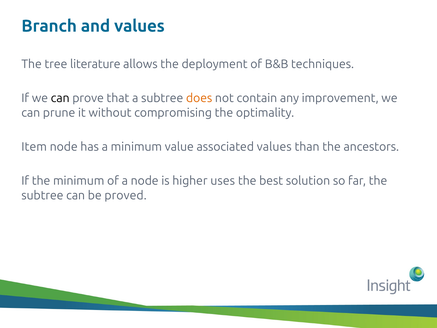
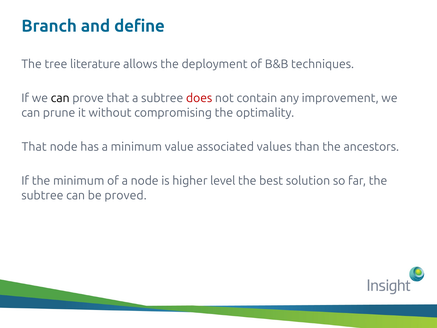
and values: values -> define (139, 26)
does colour: orange -> red (199, 98)
Item: Item -> That (34, 147)
uses: uses -> level (223, 181)
